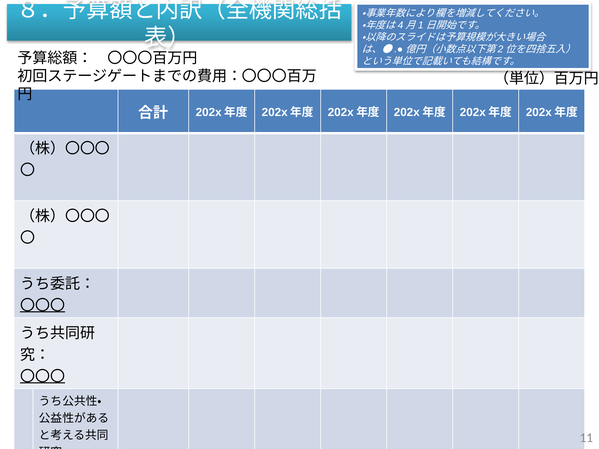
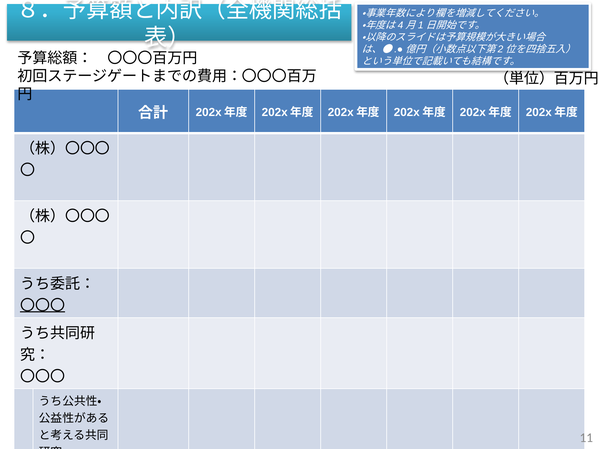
〇〇〇 underline: present -> none (43, 377)
